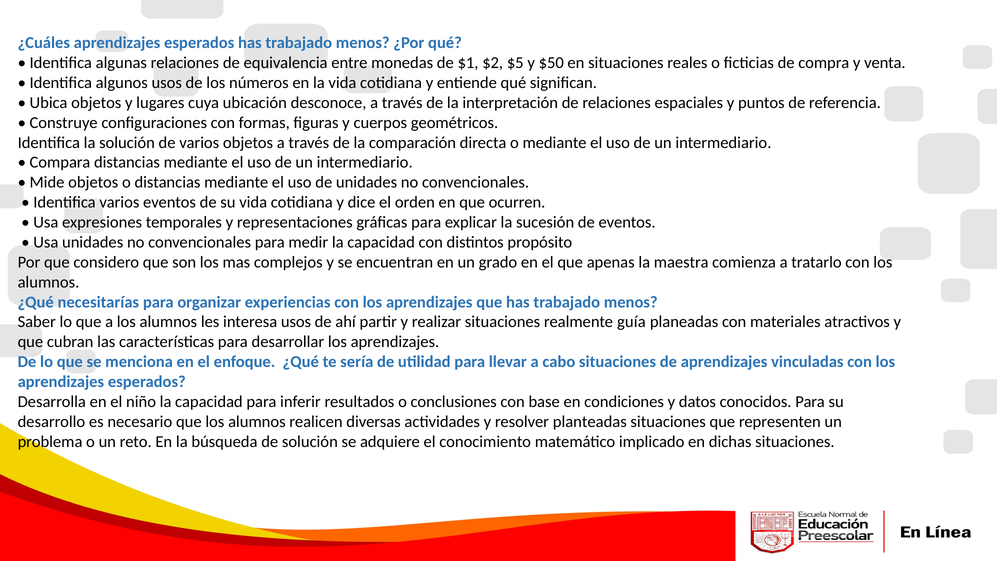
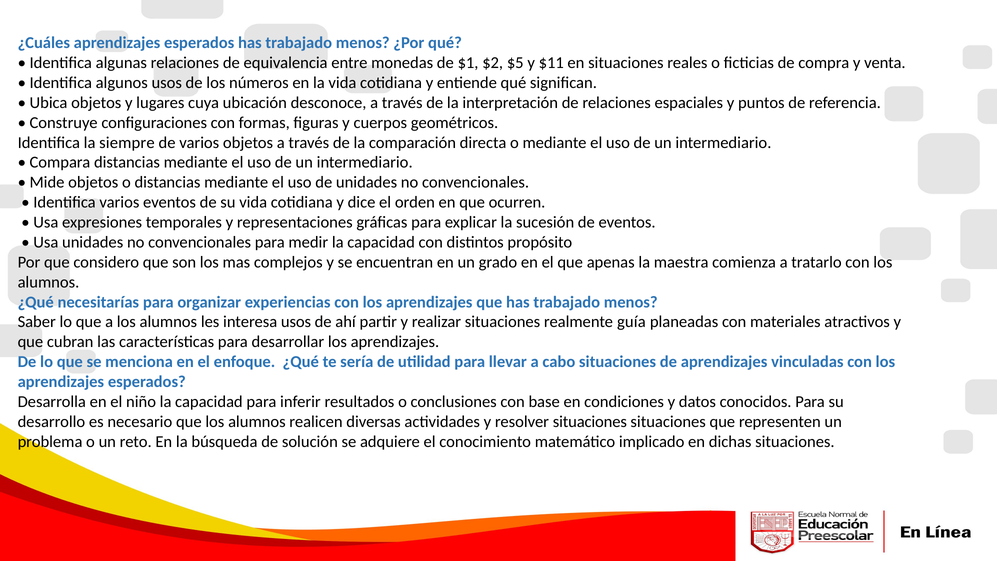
$50: $50 -> $11 (551, 63)
la solución: solución -> siempre (127, 142)
resolver planteadas: planteadas -> situaciones (590, 421)
